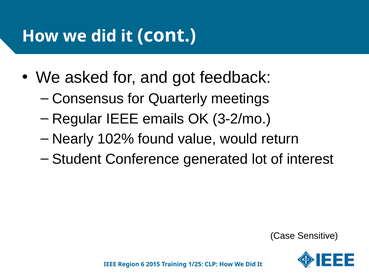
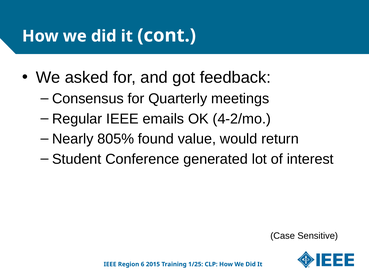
3-2/mo: 3-2/mo -> 4-2/mo (242, 119)
102%: 102% -> 805% (116, 139)
